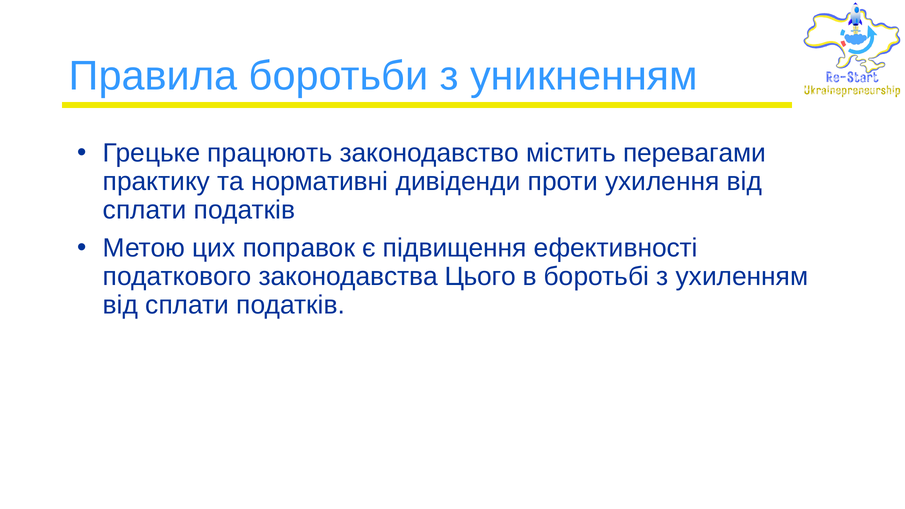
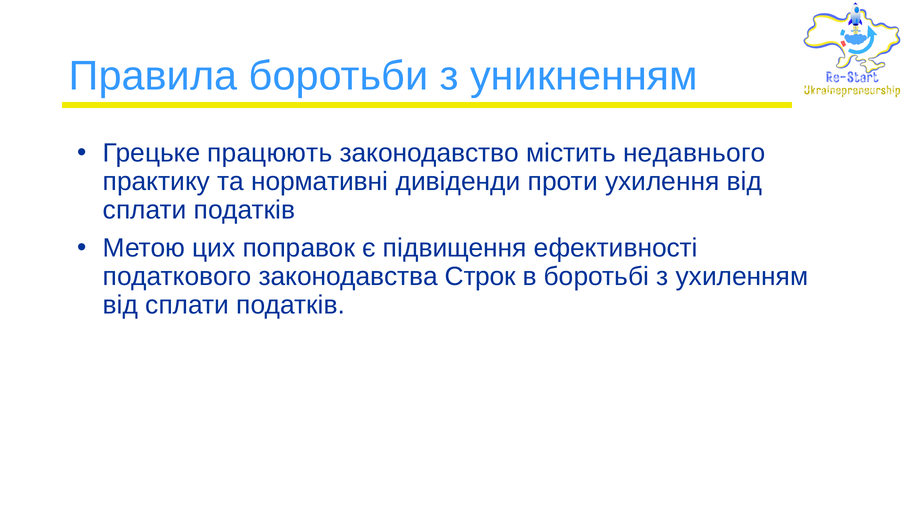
перевагами: перевагами -> недавнього (694, 153)
Цього: Цього -> Строк (480, 276)
